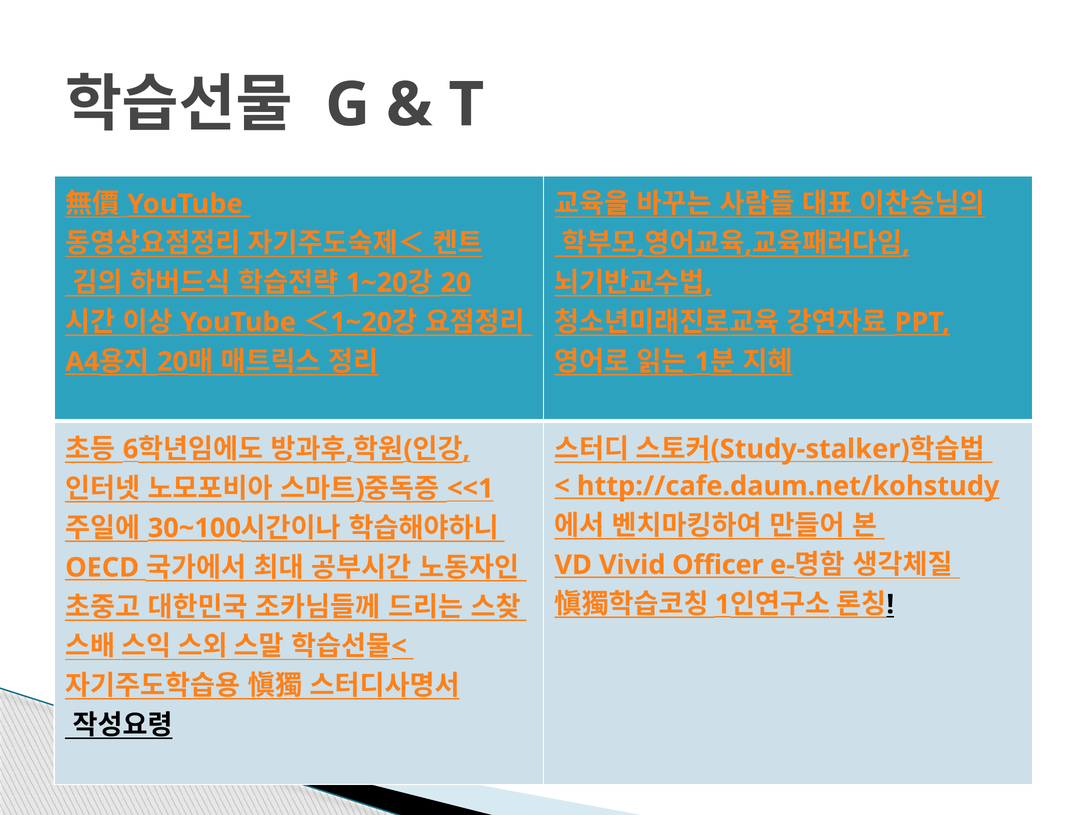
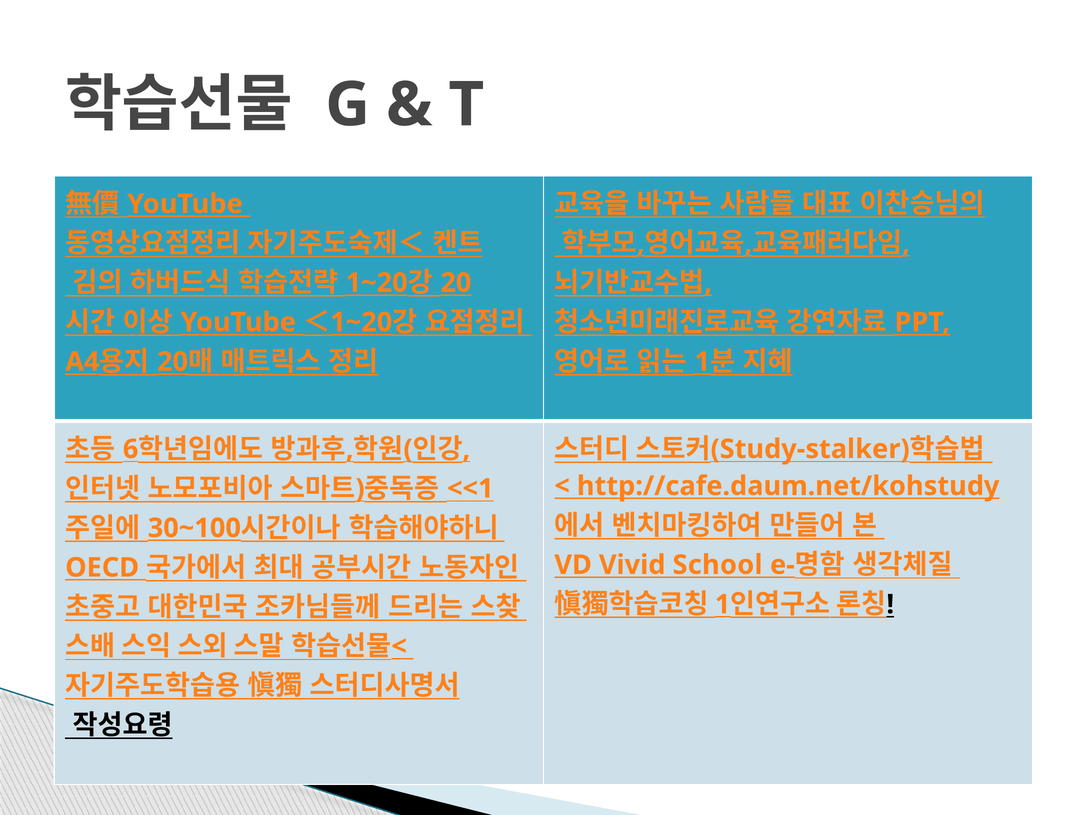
Officer: Officer -> School (718, 565)
